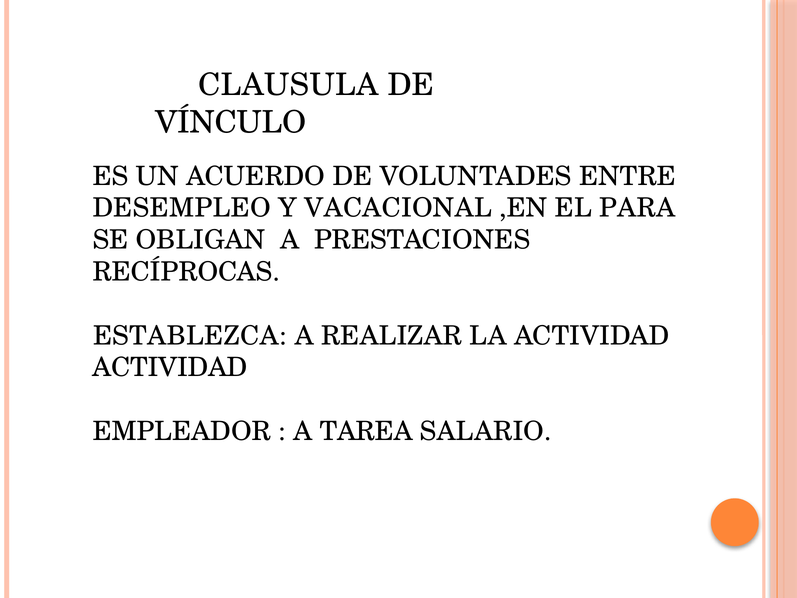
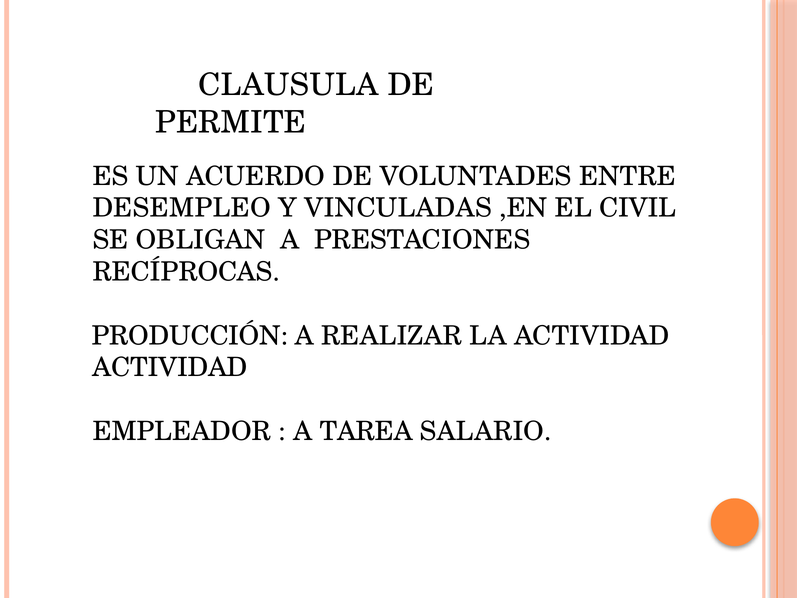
VÍNCULO: VÍNCULO -> PERMITE (231, 122)
VACACIONAL: VACACIONAL -> VINCULADAS (398, 208)
PARA: PARA -> CIVIL (637, 208)
ESTABLEZCA: ESTABLEZCA -> PRODUCCIÓN (190, 336)
